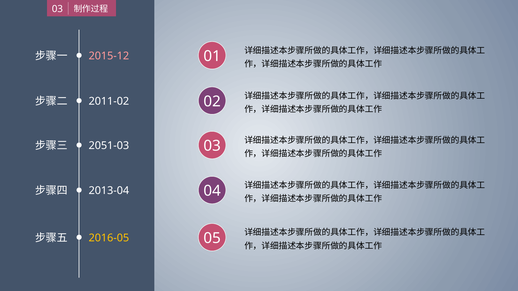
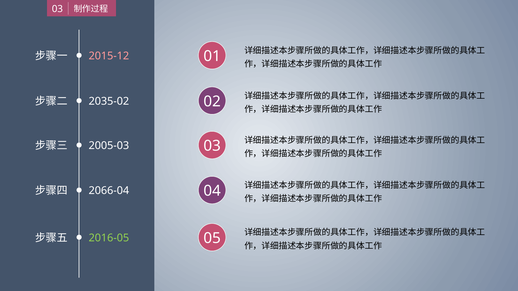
2011-02: 2011-02 -> 2035-02 (109, 101)
2051-03: 2051-03 -> 2005-03 (109, 146)
2013-04: 2013-04 -> 2066-04 (109, 191)
2016-05 colour: yellow -> light green (109, 238)
